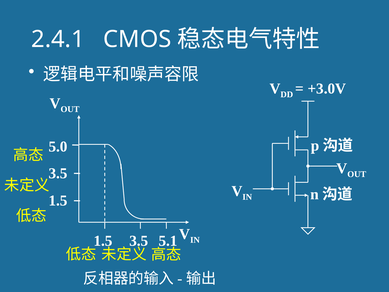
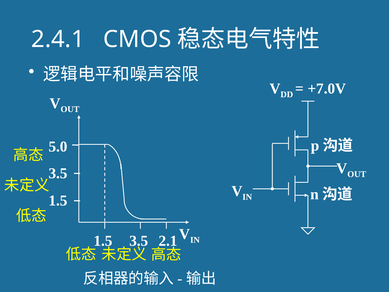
+3.0V: +3.0V -> +7.0V (327, 88)
5.1: 5.1 -> 2.1 (168, 241)
